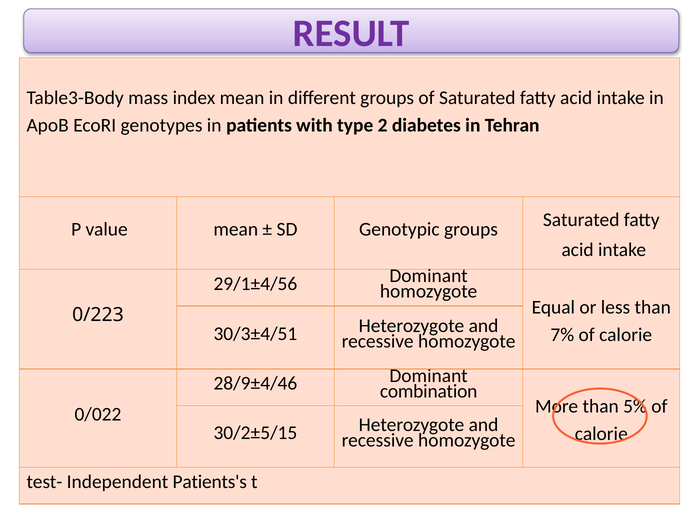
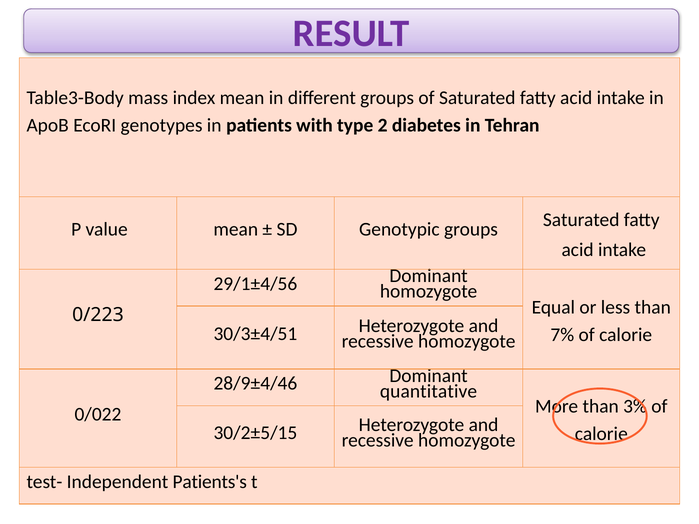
combination: combination -> quantitative (428, 391)
5%: 5% -> 3% (635, 407)
